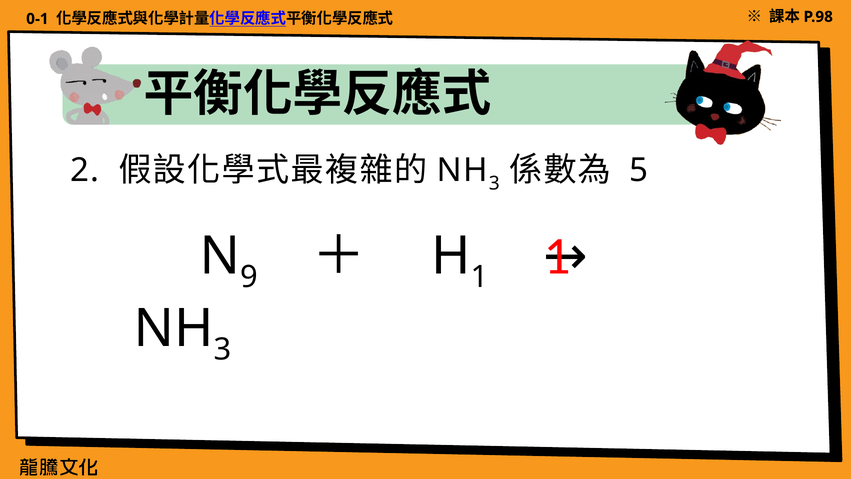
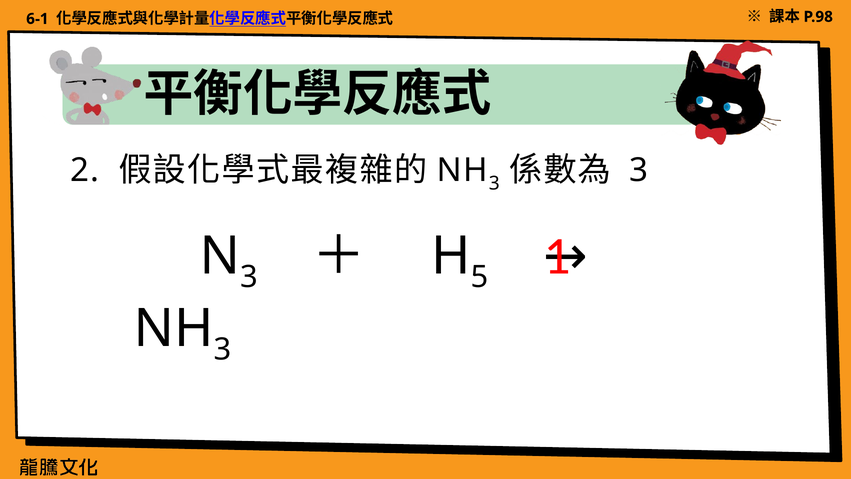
0-1: 0-1 -> 6-1 (37, 19)
5: 5 -> 3 (639, 170)
9: 9 -> 3 (249, 277)
1: 1 -> 5 (479, 277)
